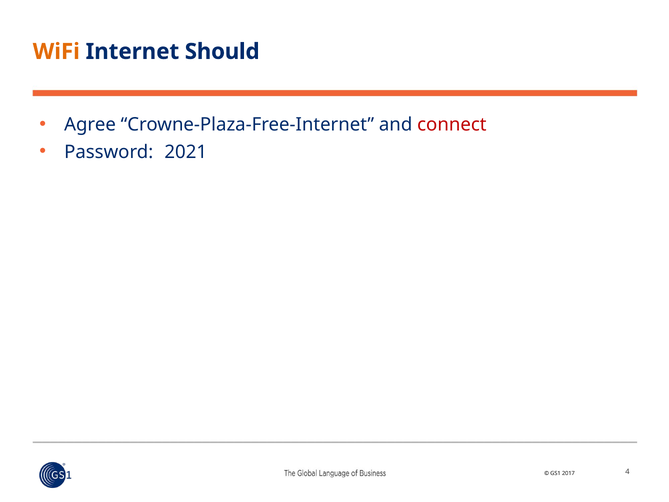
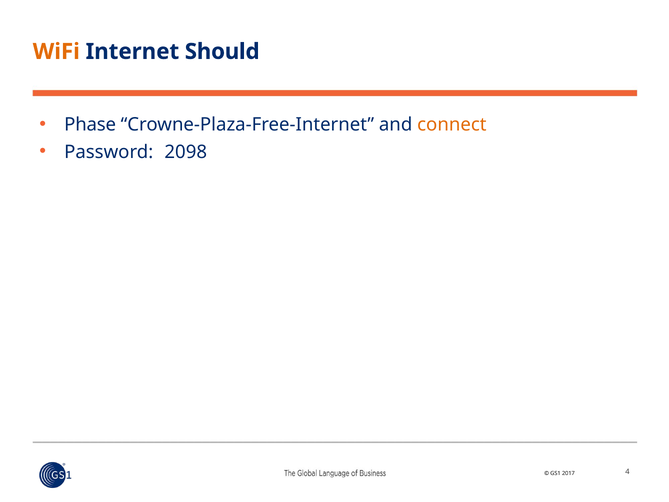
Agree: Agree -> Phase (90, 124)
connect colour: red -> orange (452, 124)
2021: 2021 -> 2098 (186, 152)
